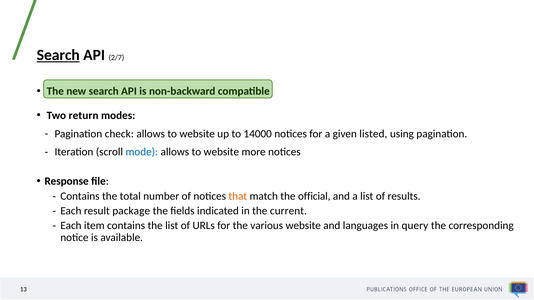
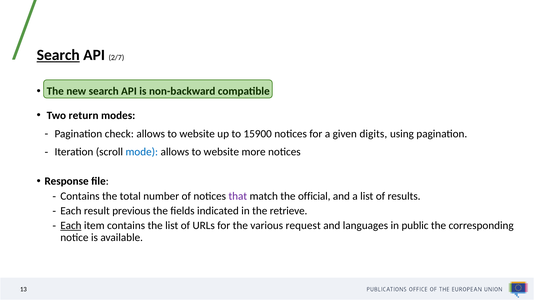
14000: 14000 -> 15900 (258, 134)
listed: listed -> digits (373, 134)
that colour: orange -> purple (238, 196)
package: package -> previous (131, 211)
current: current -> retrieve (289, 211)
Each underline: none -> present (71, 226)
various website: website -> request (303, 226)
query: query -> public (415, 226)
